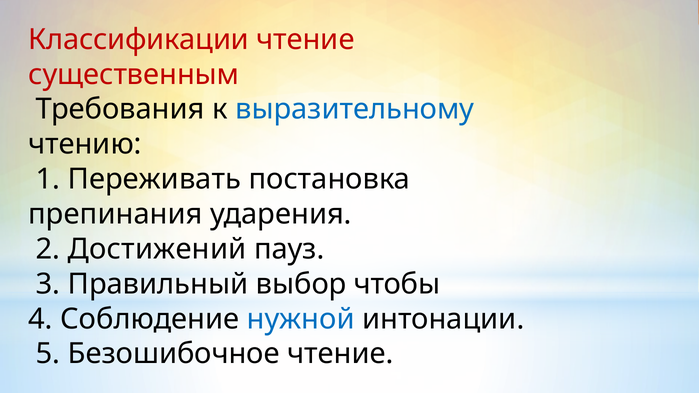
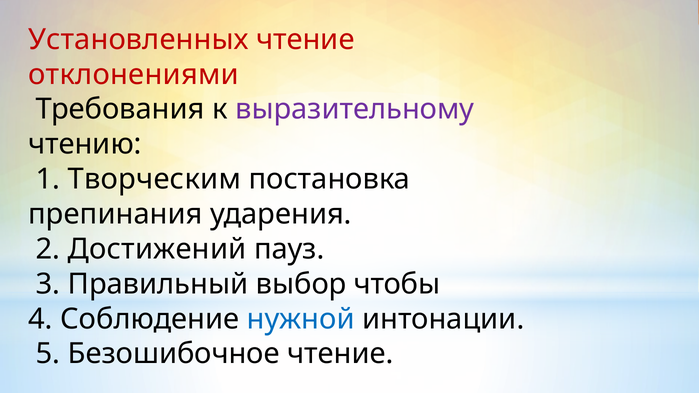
Классификации: Классификации -> Установленных (138, 40)
существенным: существенным -> отклонениями (134, 74)
выразительному colour: blue -> purple (355, 109)
Переживать: Переживать -> Творческим (154, 179)
